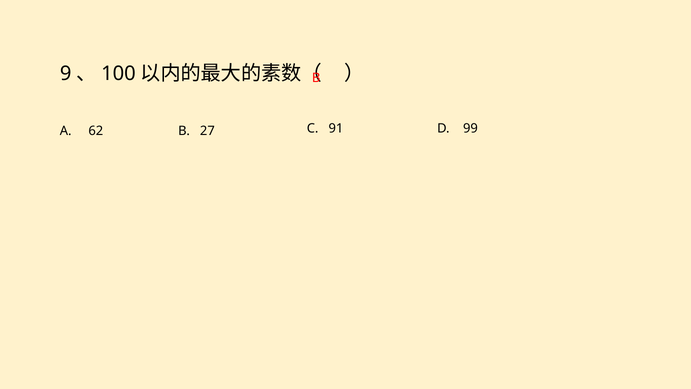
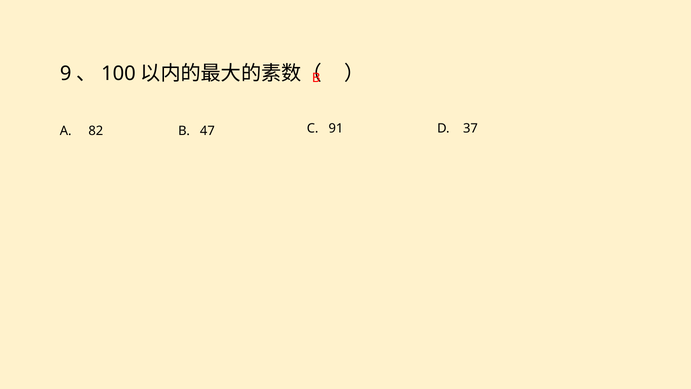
62: 62 -> 82 (96, 131)
27: 27 -> 47 (207, 131)
99: 99 -> 37 (470, 129)
